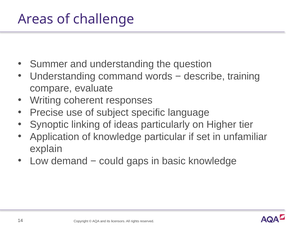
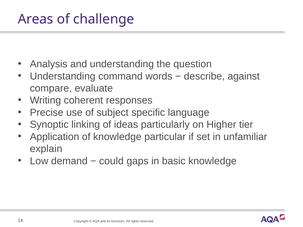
Summer: Summer -> Analysis (49, 64)
training: training -> against (244, 76)
